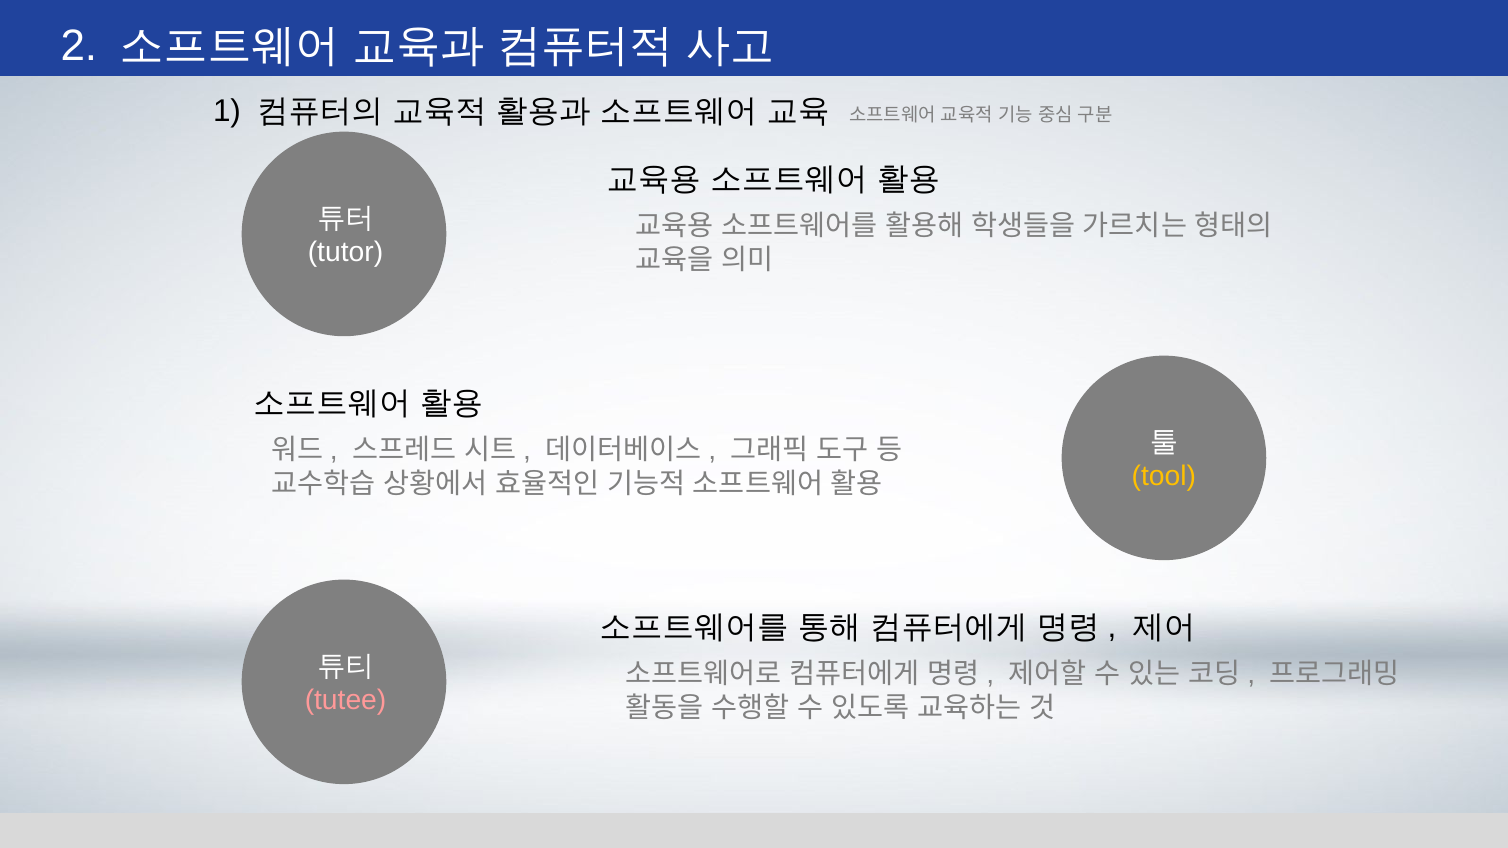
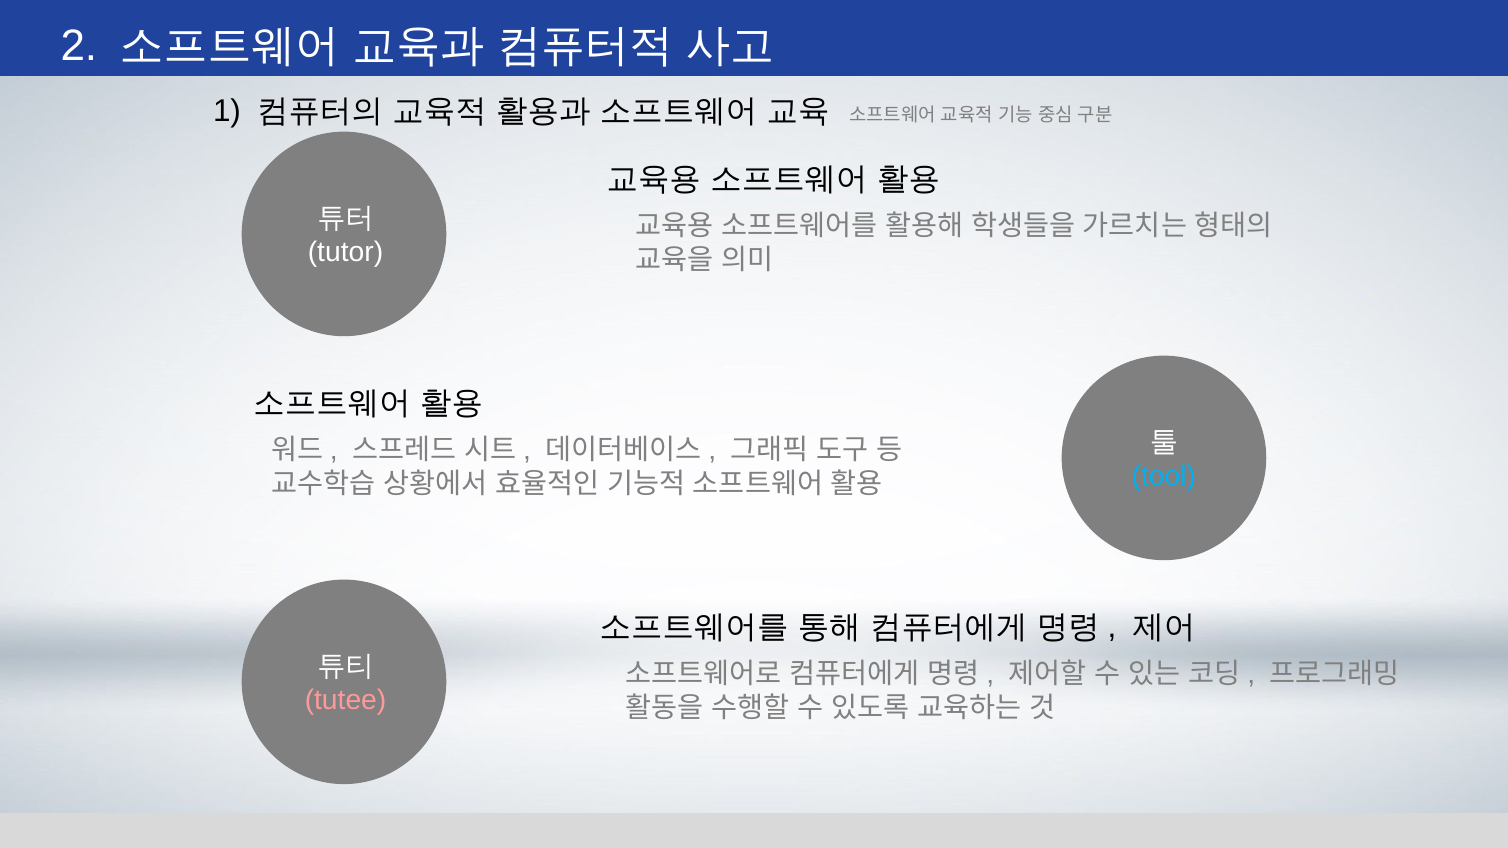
tool colour: yellow -> light blue (1164, 476)
